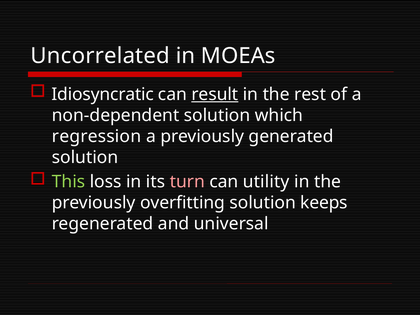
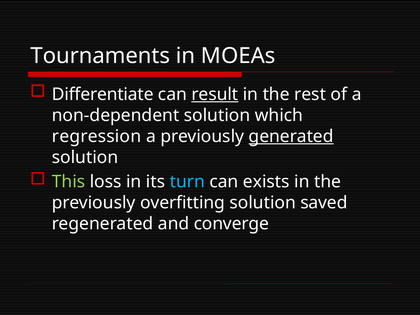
Uncorrelated: Uncorrelated -> Tournaments (100, 56)
Idiosyncratic: Idiosyncratic -> Differentiate (103, 94)
generated underline: none -> present (291, 136)
turn colour: pink -> light blue (187, 182)
utility: utility -> exists (266, 182)
keeps: keeps -> saved (324, 203)
universal: universal -> converge (231, 224)
